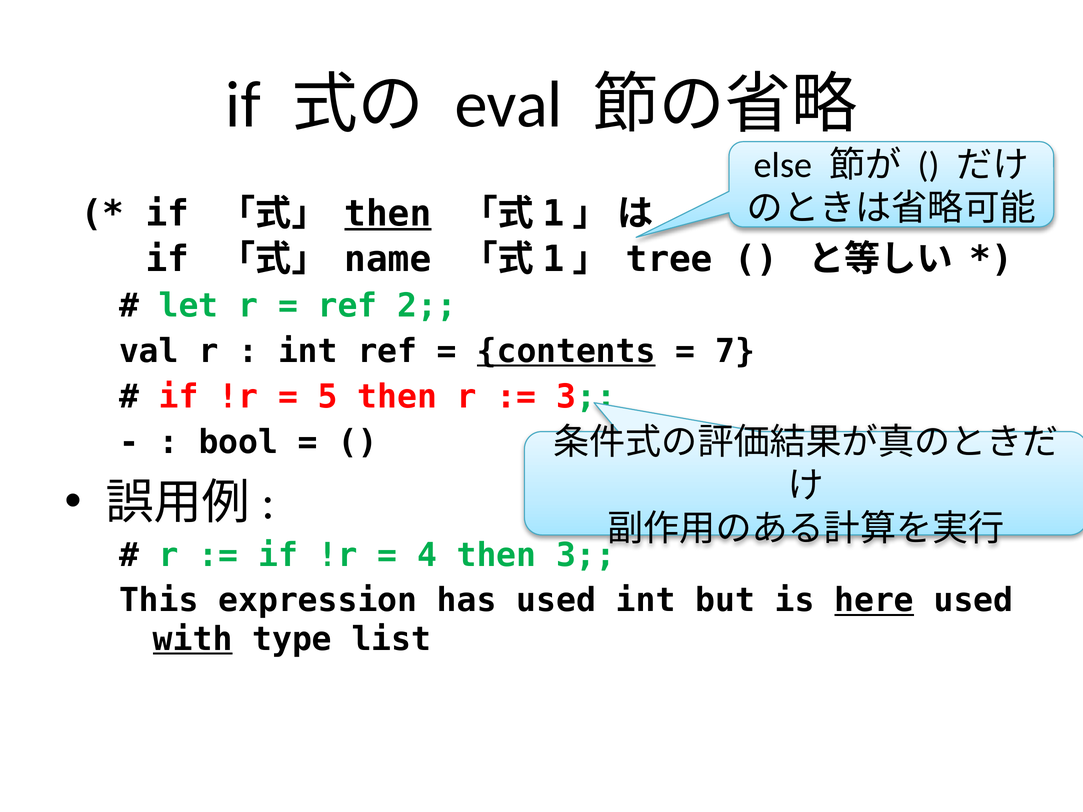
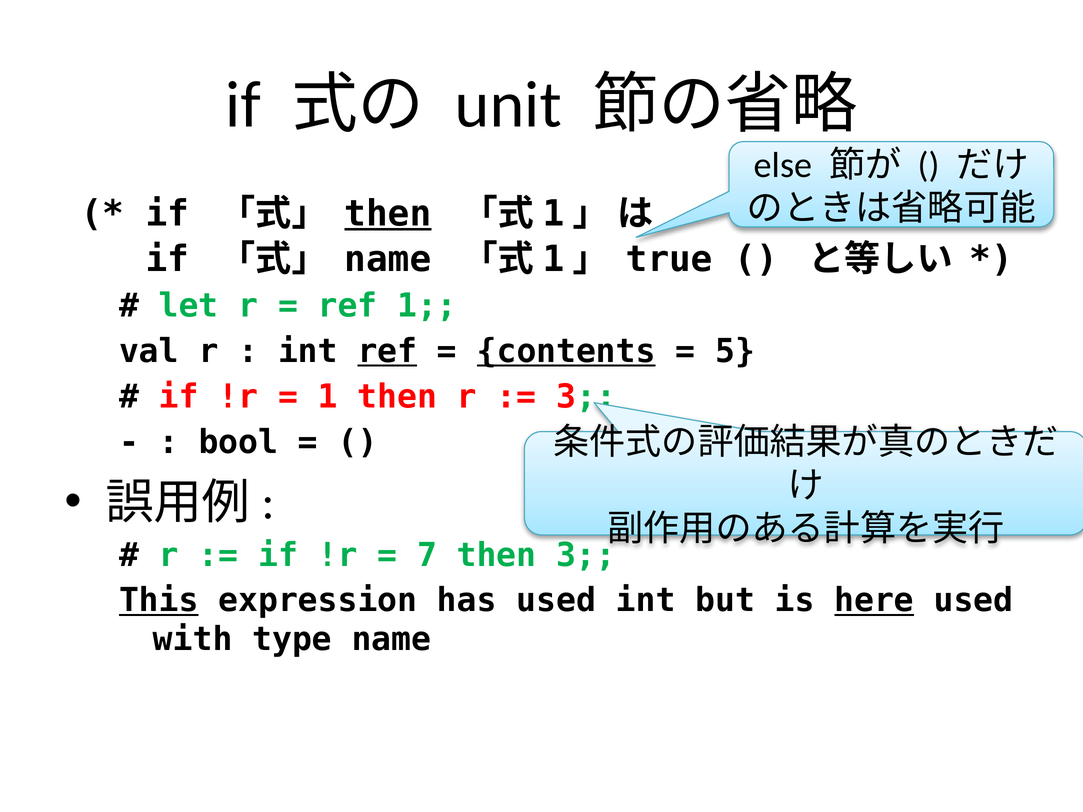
eval: eval -> unit (508, 105)
tree: tree -> true (669, 260)
ref 2: 2 -> 1 (427, 306)
ref underline: none -> present (387, 351)
7: 7 -> 5 (735, 351)
5: 5 -> 1 (328, 397)
4: 4 -> 7 (427, 555)
This underline: none -> present (159, 601)
with underline: present -> none (193, 640)
type list: list -> name (391, 640)
